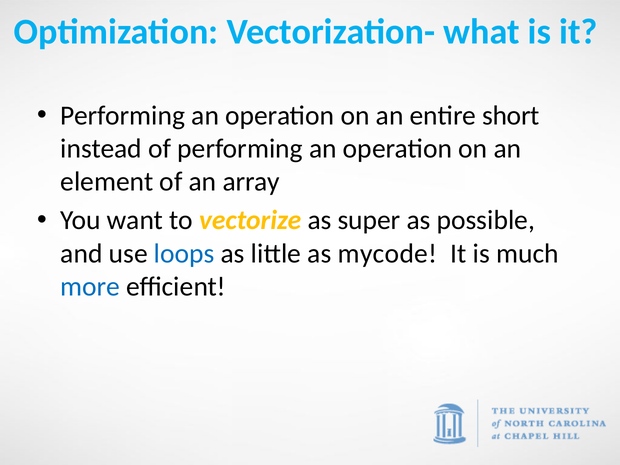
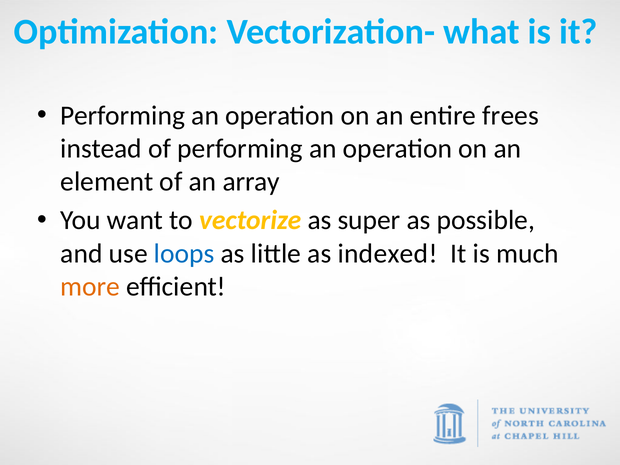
short: short -> frees (511, 116)
mycode: mycode -> indexed (388, 253)
more colour: blue -> orange (90, 287)
